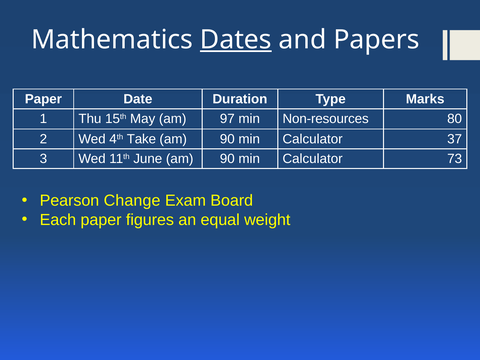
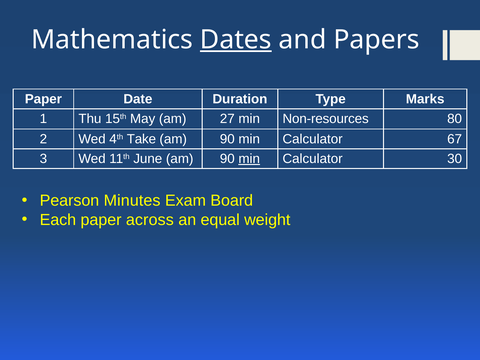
97: 97 -> 27 (227, 119)
37: 37 -> 67 (455, 139)
min underline: none -> present (249, 159)
73: 73 -> 30 (455, 159)
Change: Change -> Minutes (132, 201)
figures: figures -> across (150, 220)
